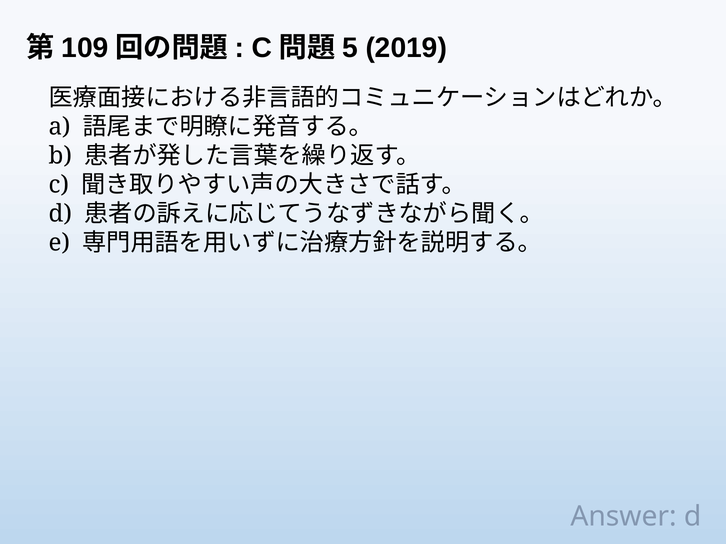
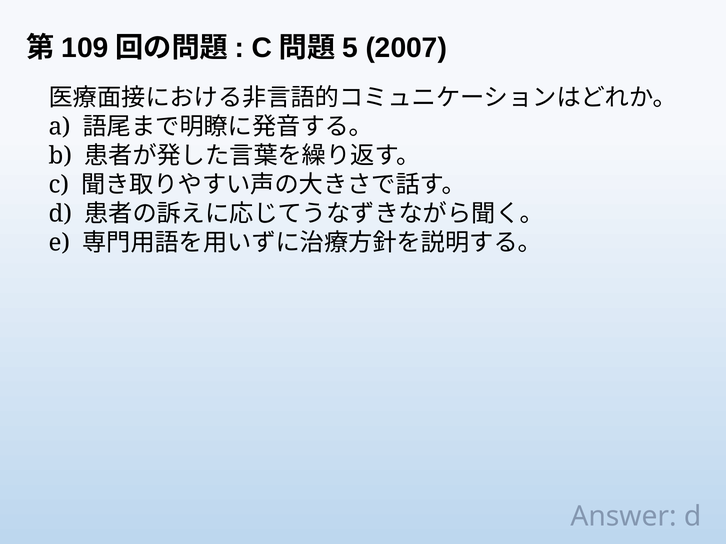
2019: 2019 -> 2007 (406, 48)
